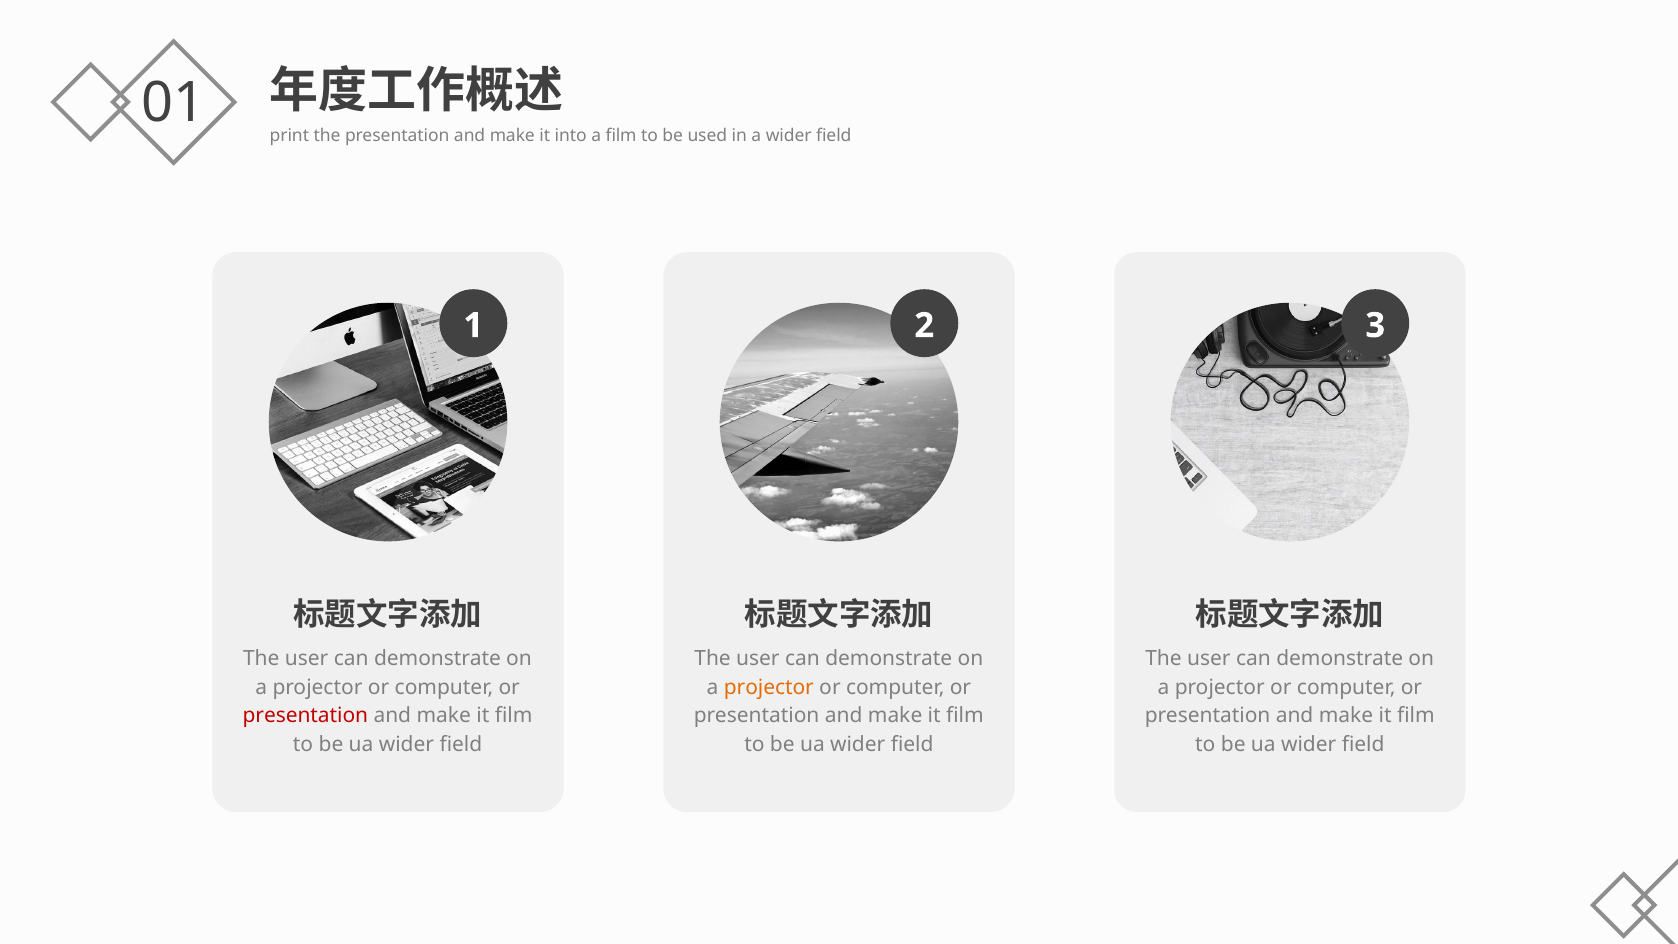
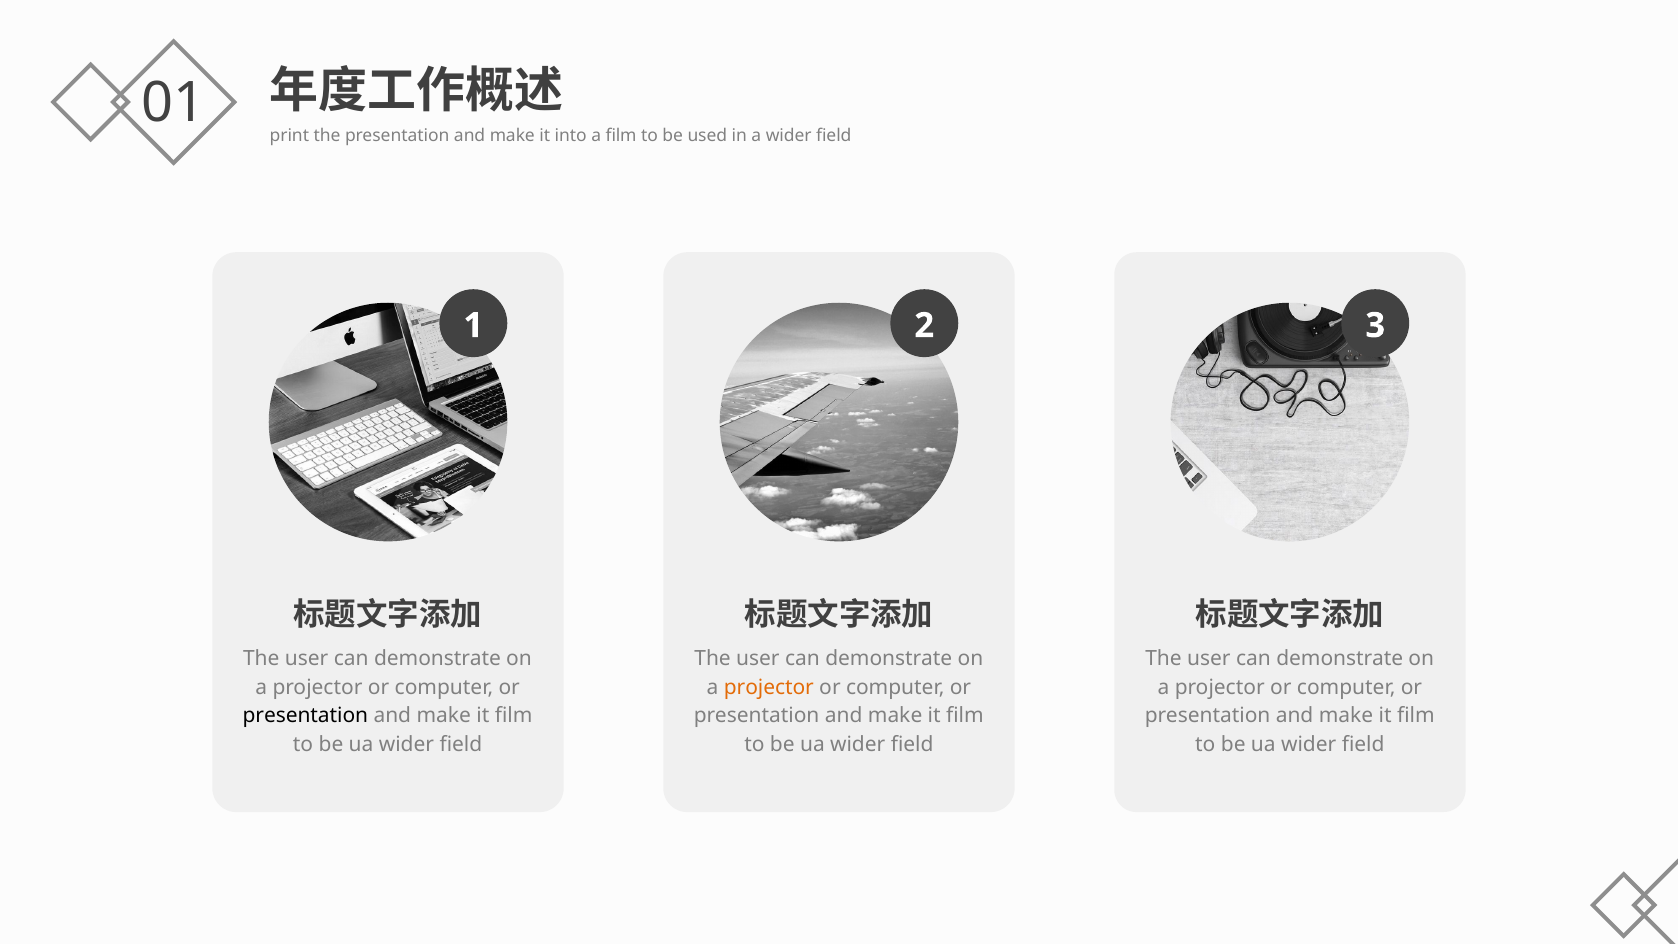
presentation colour: red -> black (305, 716)
